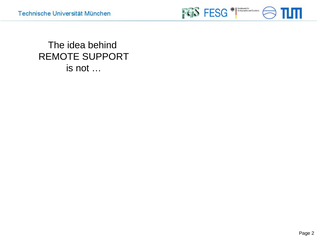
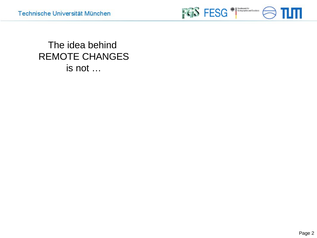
SUPPORT: SUPPORT -> CHANGES (106, 57)
